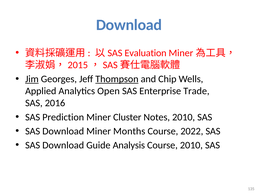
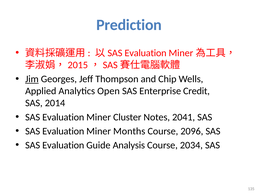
Download: Download -> Prediction (129, 25)
Thompson underline: present -> none (117, 79)
Trade: Trade -> Credit (196, 91)
2016: 2016 -> 2014 (55, 103)
Prediction: Prediction -> Evaluation (63, 117)
Notes 2010: 2010 -> 2041 (184, 117)
Download: Download -> Evaluation (63, 131)
2022: 2022 -> 2096 (192, 131)
Download: Download -> Evaluation (63, 146)
Course 2010: 2010 -> 2034 (191, 146)
